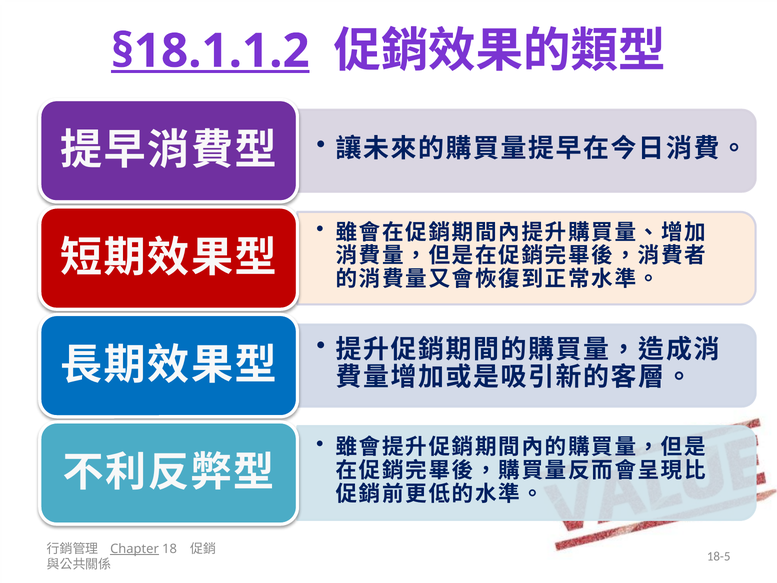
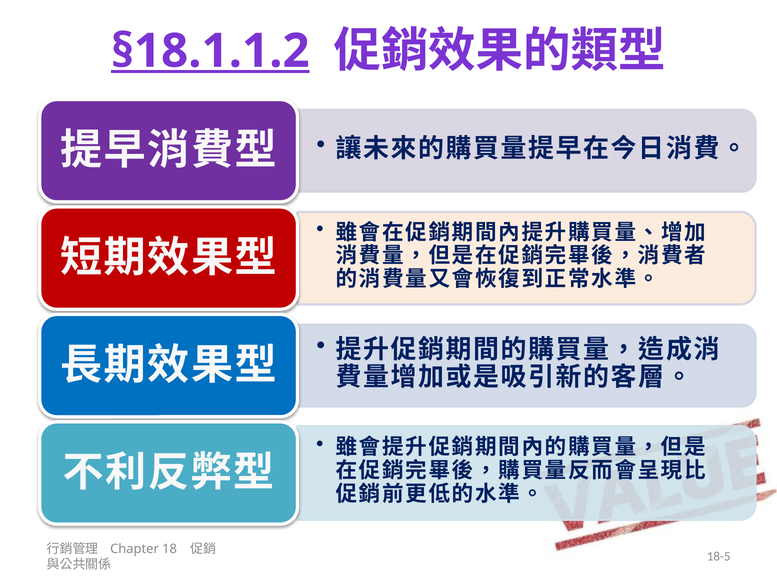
Chapter underline: present -> none (135, 549)
